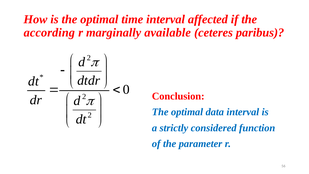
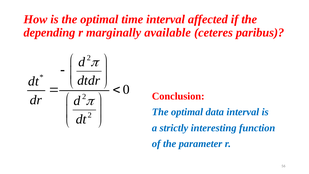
according: according -> depending (49, 33)
considered: considered -> interesting (214, 128)
